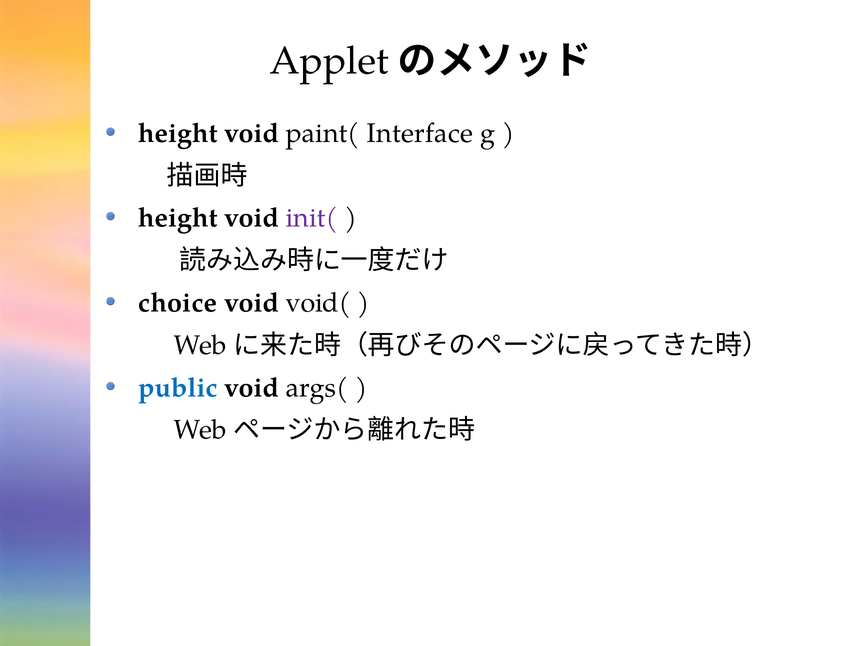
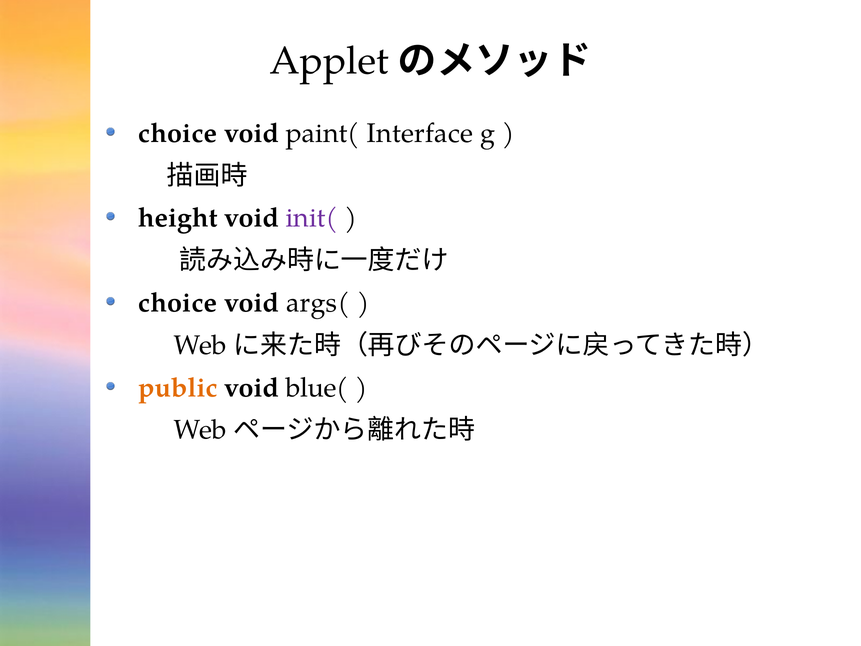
height: height -> choice (178, 133)
void(: void( -> args( (318, 303)
public colour: blue -> orange (178, 387)
args(: args( -> blue( (317, 387)
